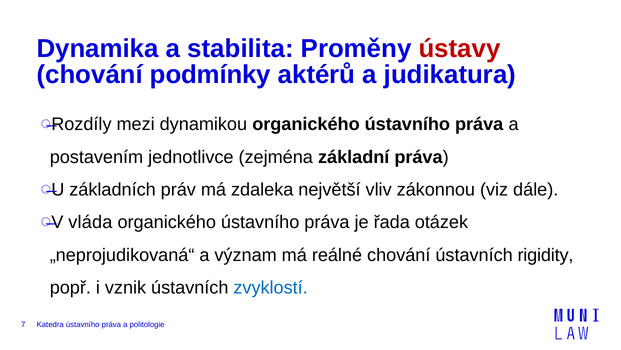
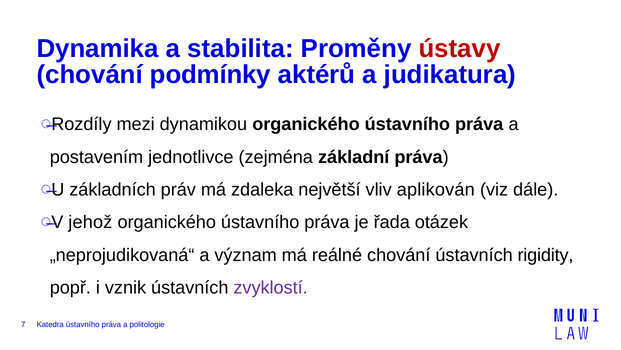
zákonnou: zákonnou -> aplikován (436, 189)
vláda: vláda -> jehož (90, 222)
zvyklostí colour: blue -> purple (271, 287)
